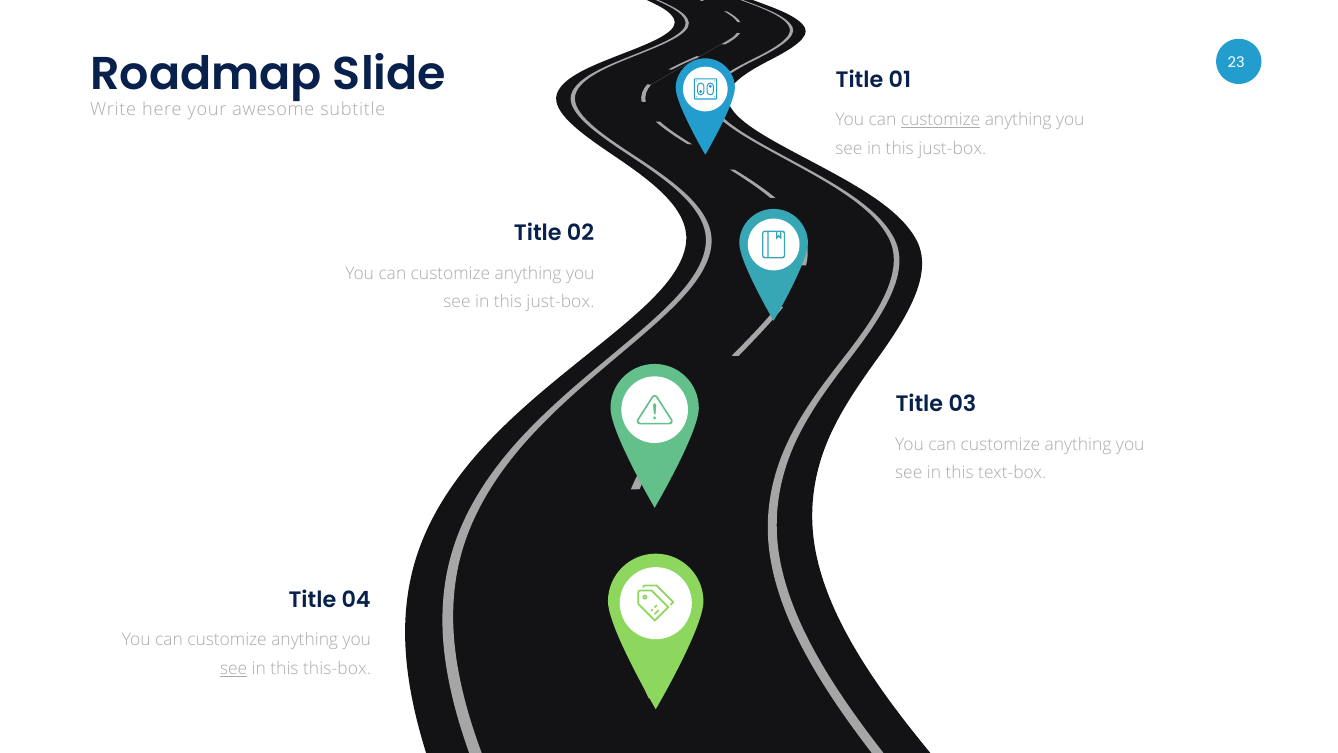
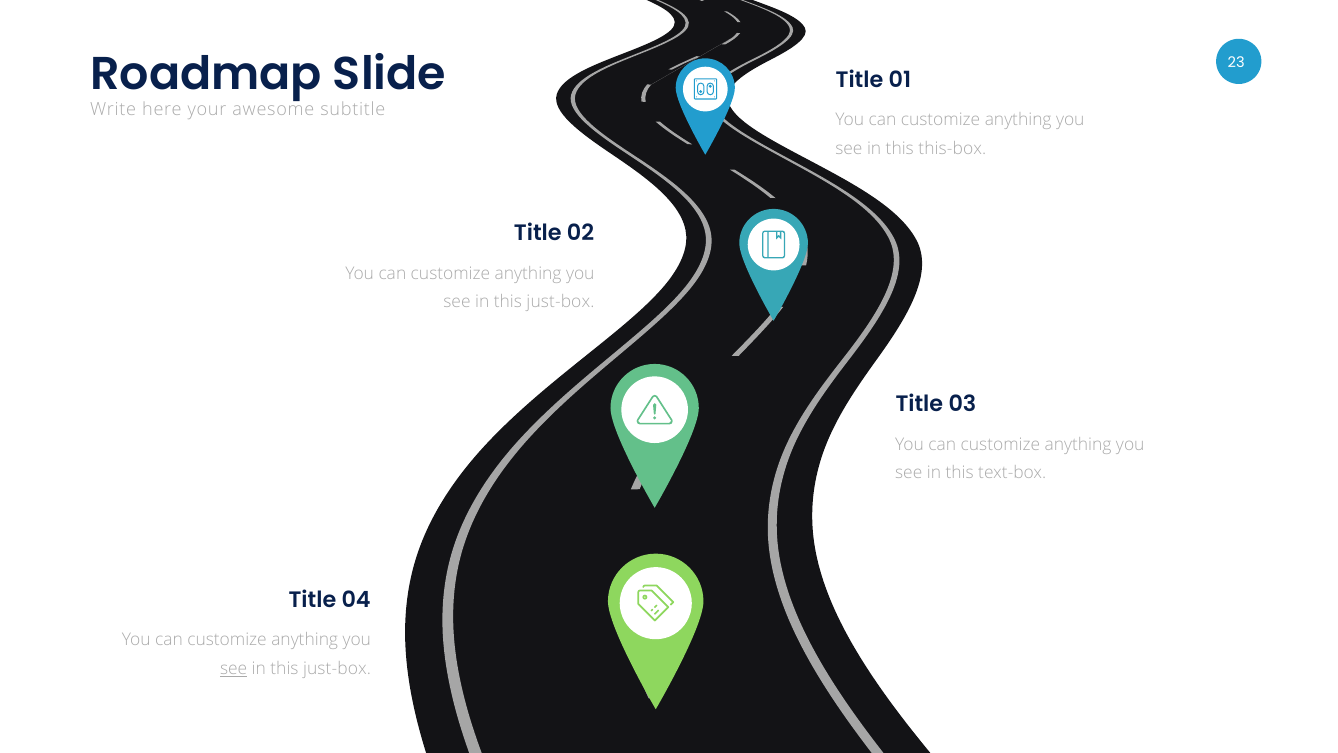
customize underline: present -> none (941, 120)
just-box: just-box -> this-box (952, 149)
this-box: this-box -> just-box (337, 669)
